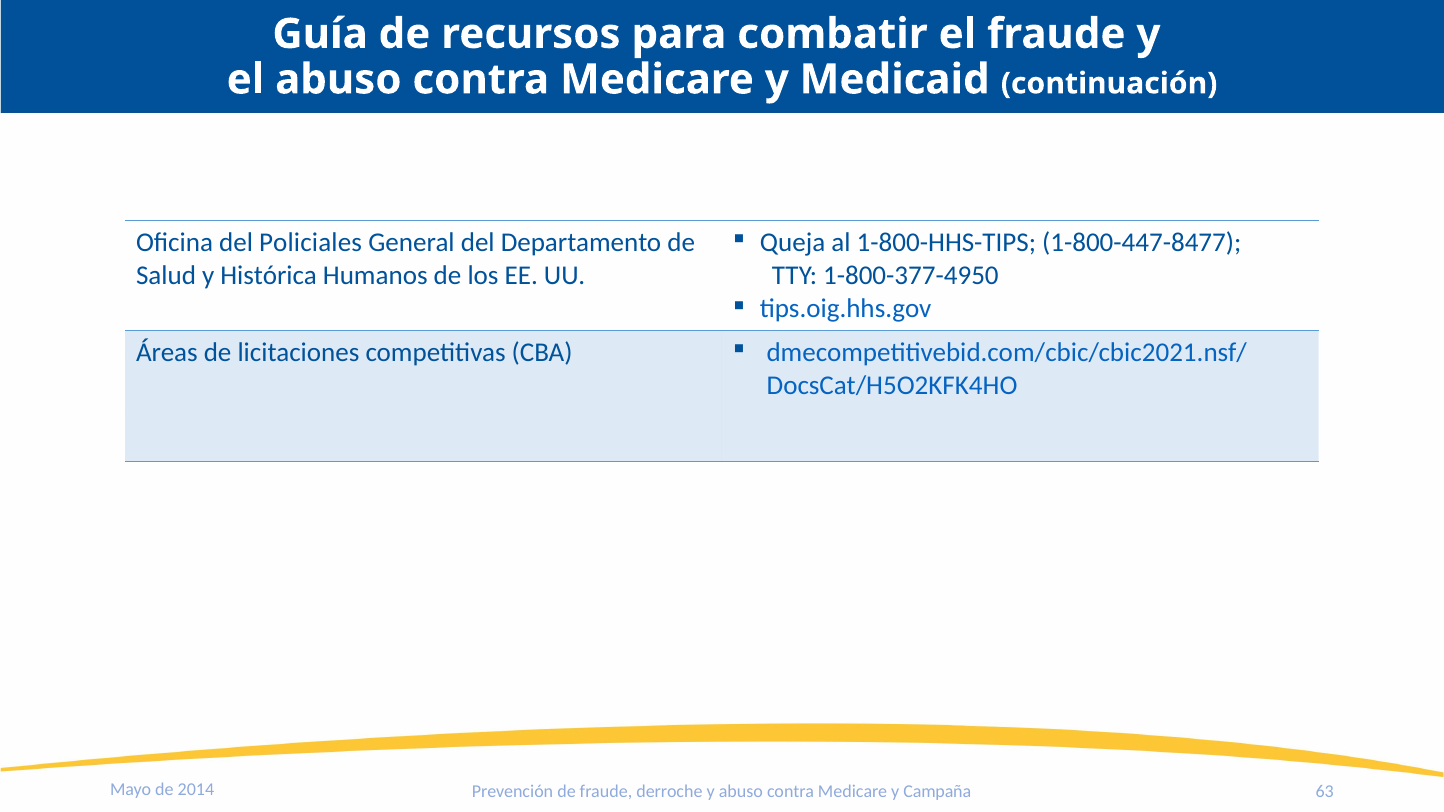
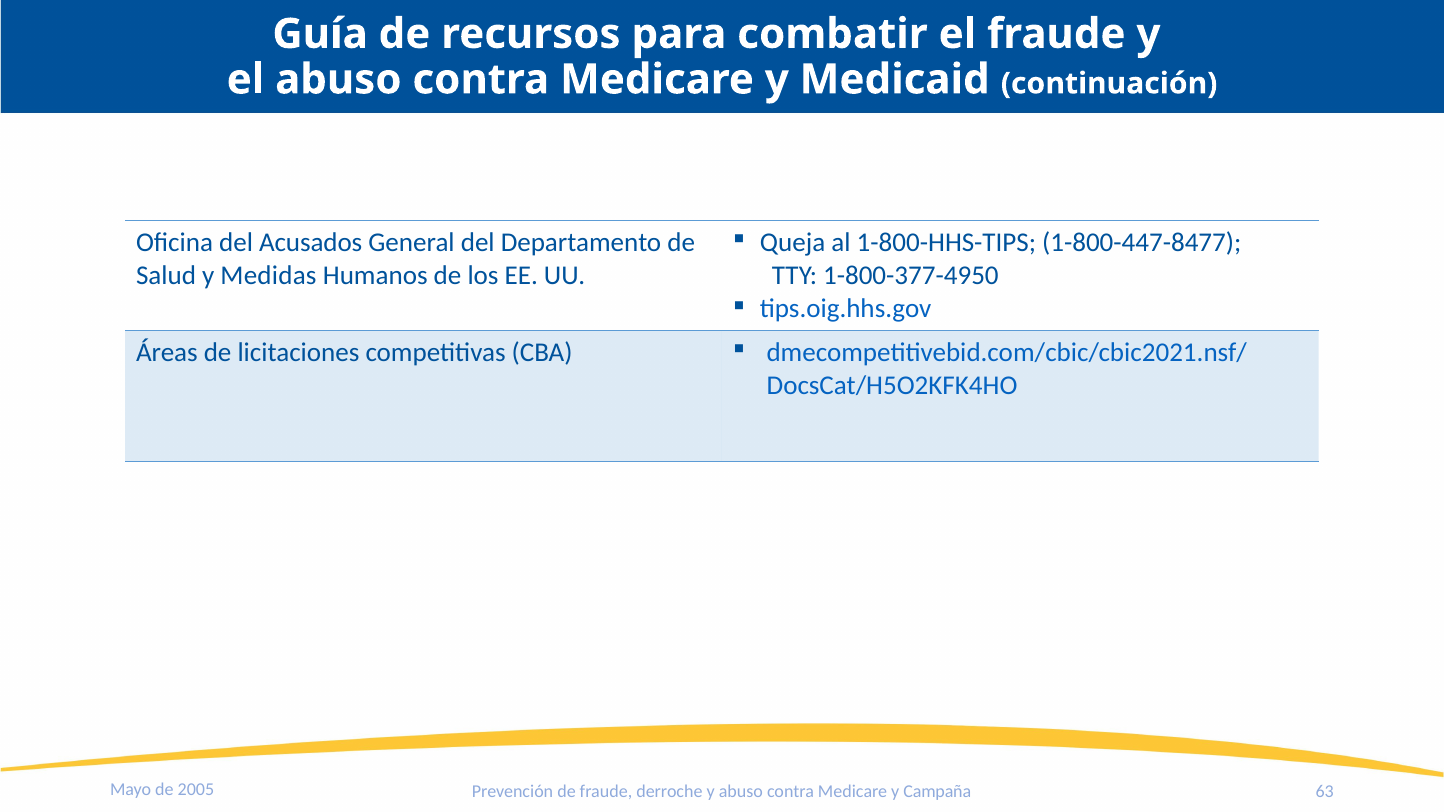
Policiales: Policiales -> Acusados (311, 243)
Histórica: Histórica -> Medidas (268, 276)
2014: 2014 -> 2005 (196, 790)
